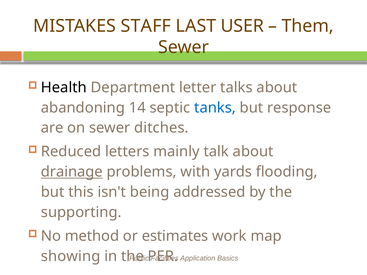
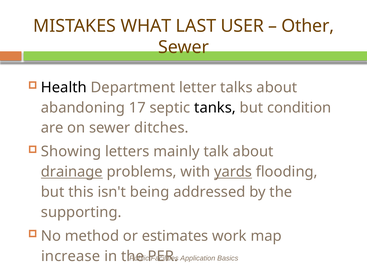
STAFF: STAFF -> WHAT (146, 26)
Them: Them -> Other (308, 26)
14: 14 -> 17 (137, 108)
tanks colour: blue -> black (215, 108)
response: response -> condition (299, 108)
Reduced: Reduced -> Showing (71, 152)
yards underline: none -> present (233, 172)
showing: showing -> increase (71, 256)
